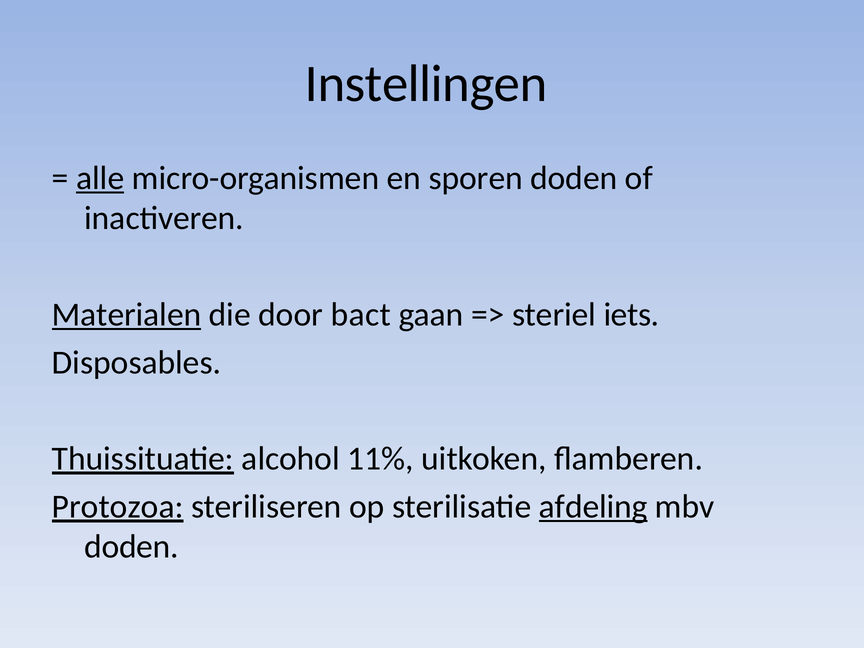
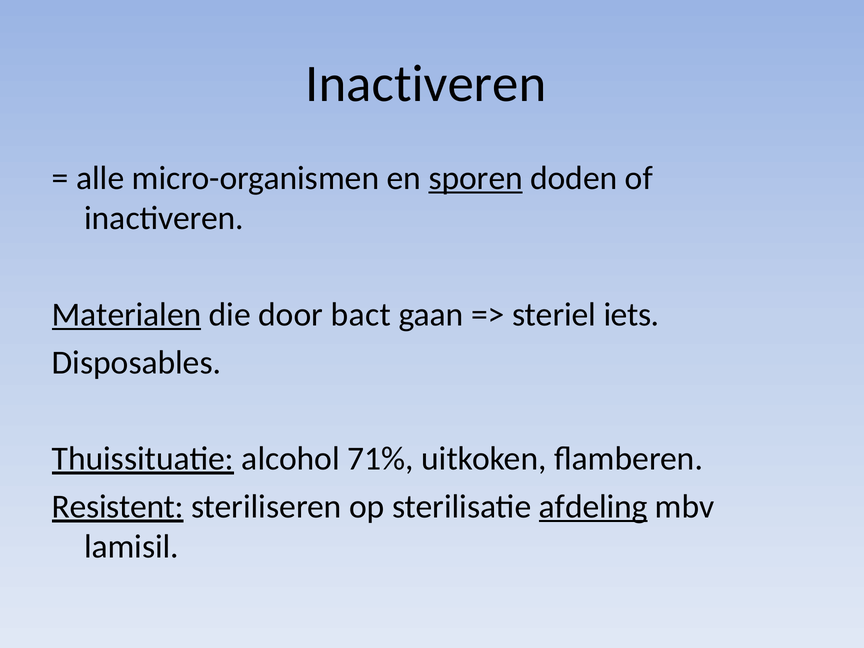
Instellingen: Instellingen -> Inactiveren (426, 84)
alle underline: present -> none (100, 178)
sporen underline: none -> present (476, 178)
11%: 11% -> 71% (381, 459)
Protozoa: Protozoa -> Resistent (118, 507)
doden: doden -> lamisil (131, 547)
